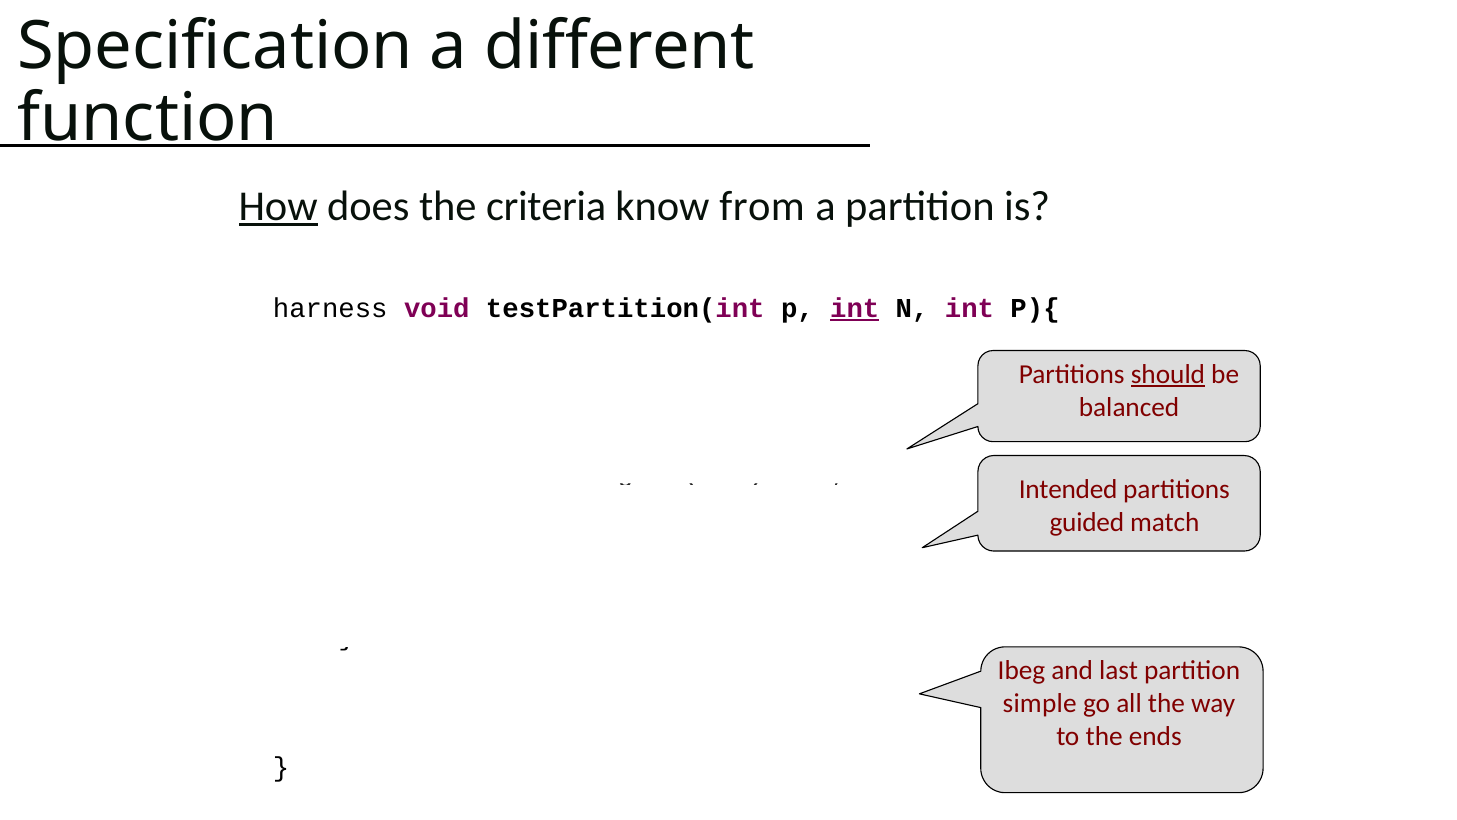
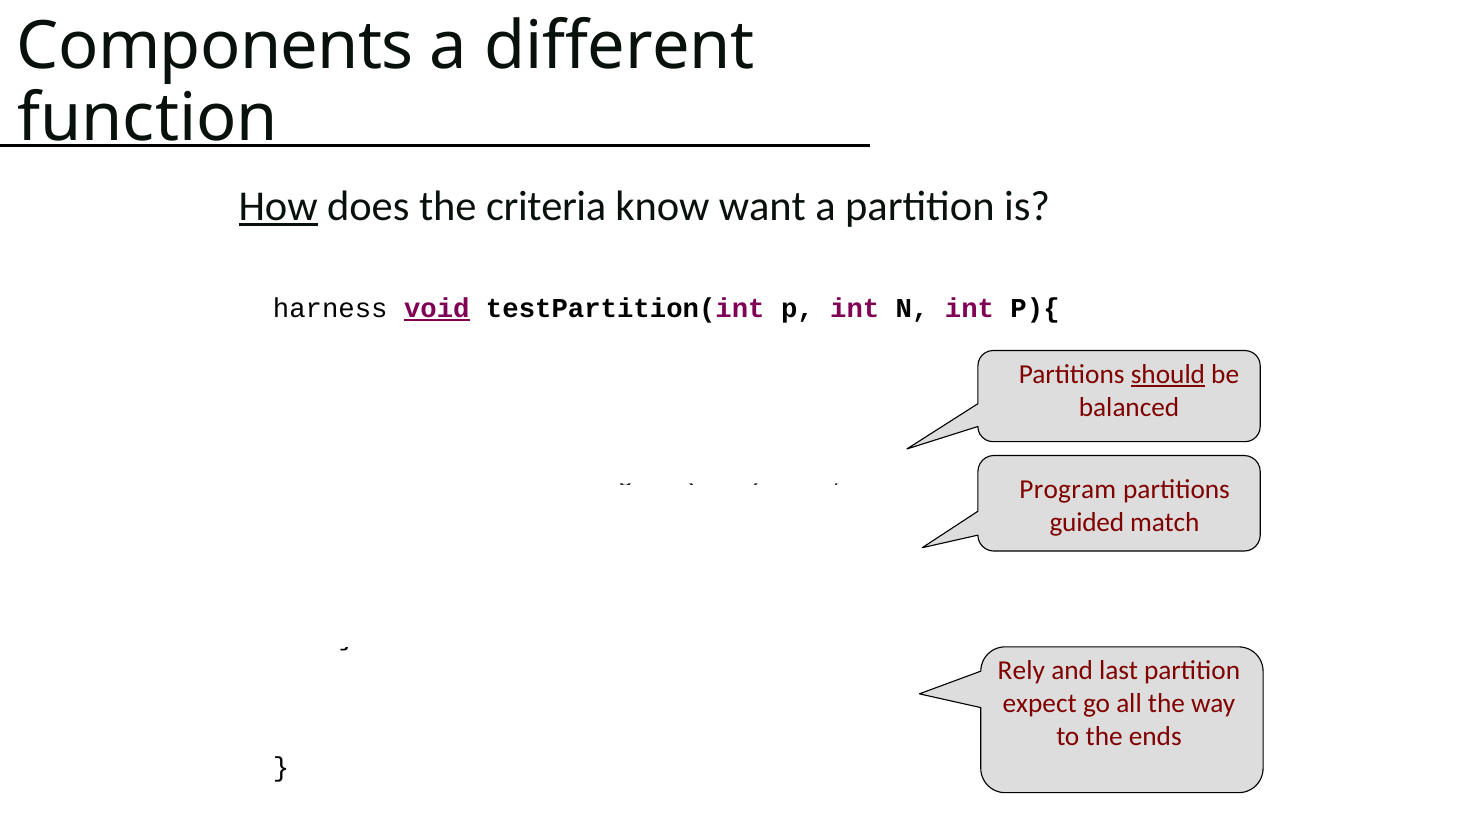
Specification: Specification -> Components (215, 46)
from: from -> want (762, 206)
void underline: none -> present (437, 308)
int underline: present -> none (855, 308)
Intended: Intended -> Program (1068, 489)
Ibeg: Ibeg -> Rely (1021, 670)
simple: simple -> expect (1040, 703)
